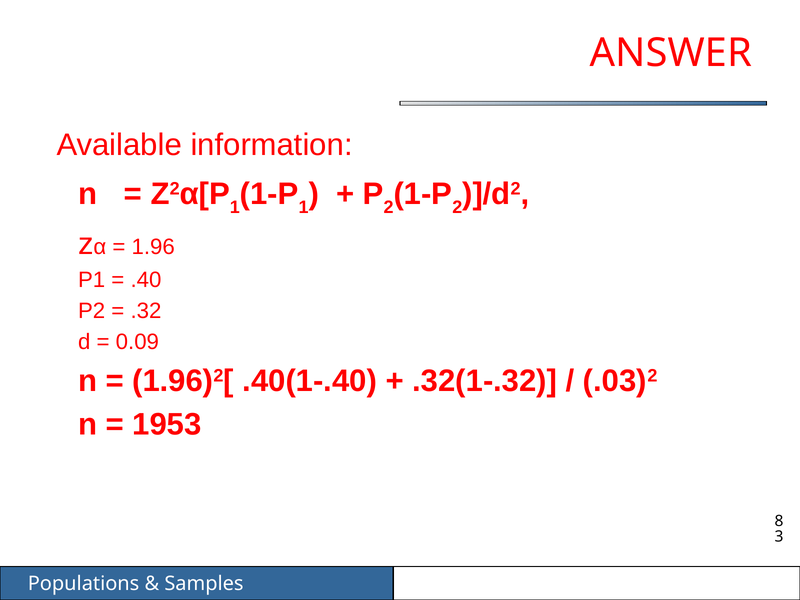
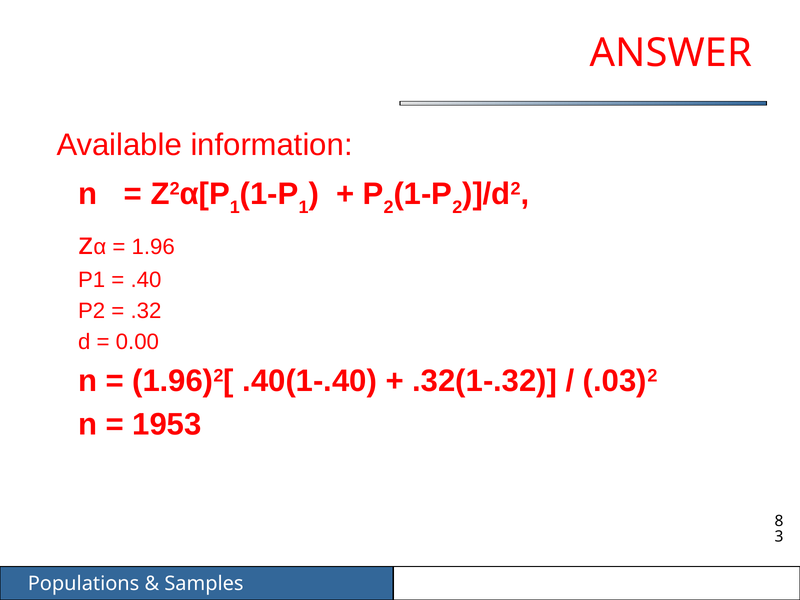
0.09: 0.09 -> 0.00 (137, 342)
